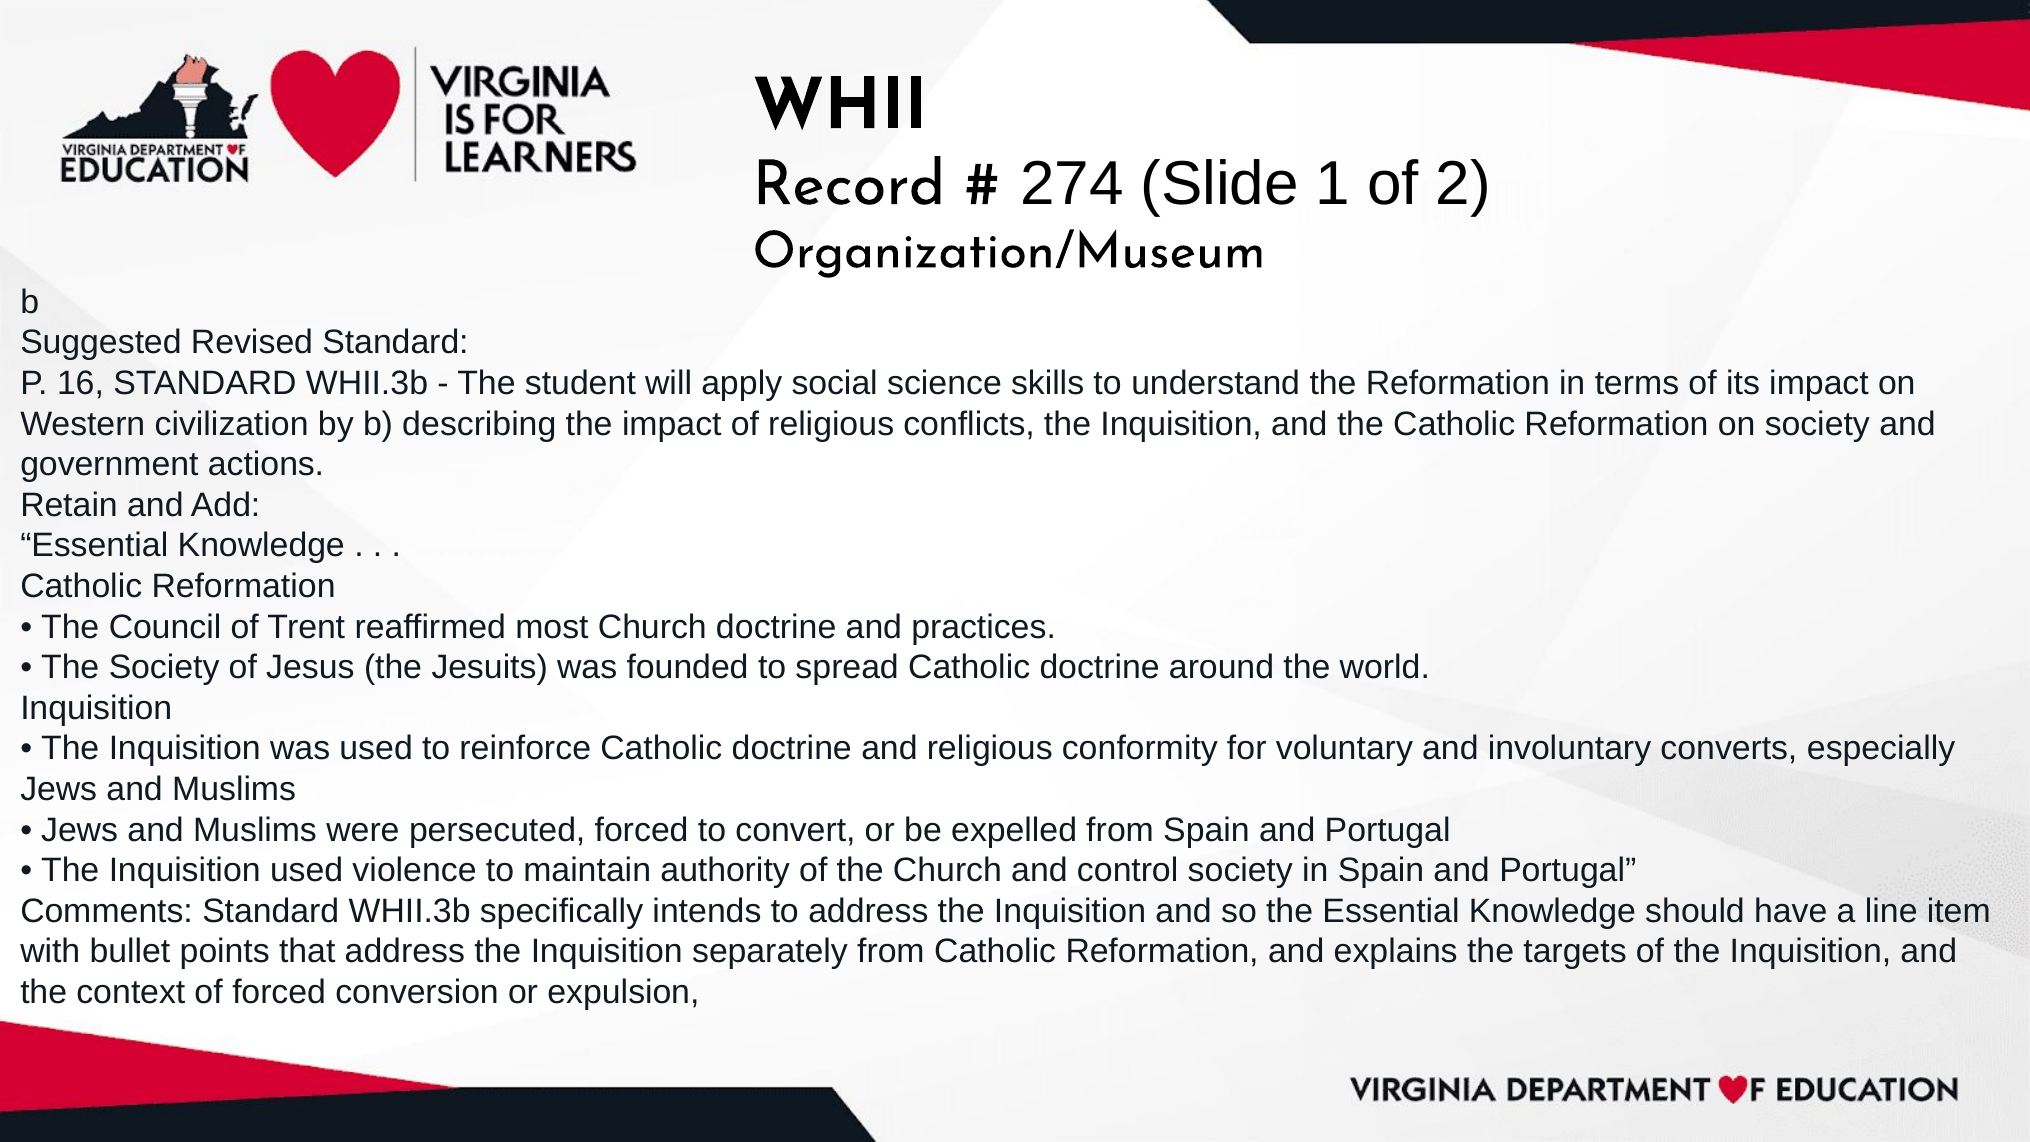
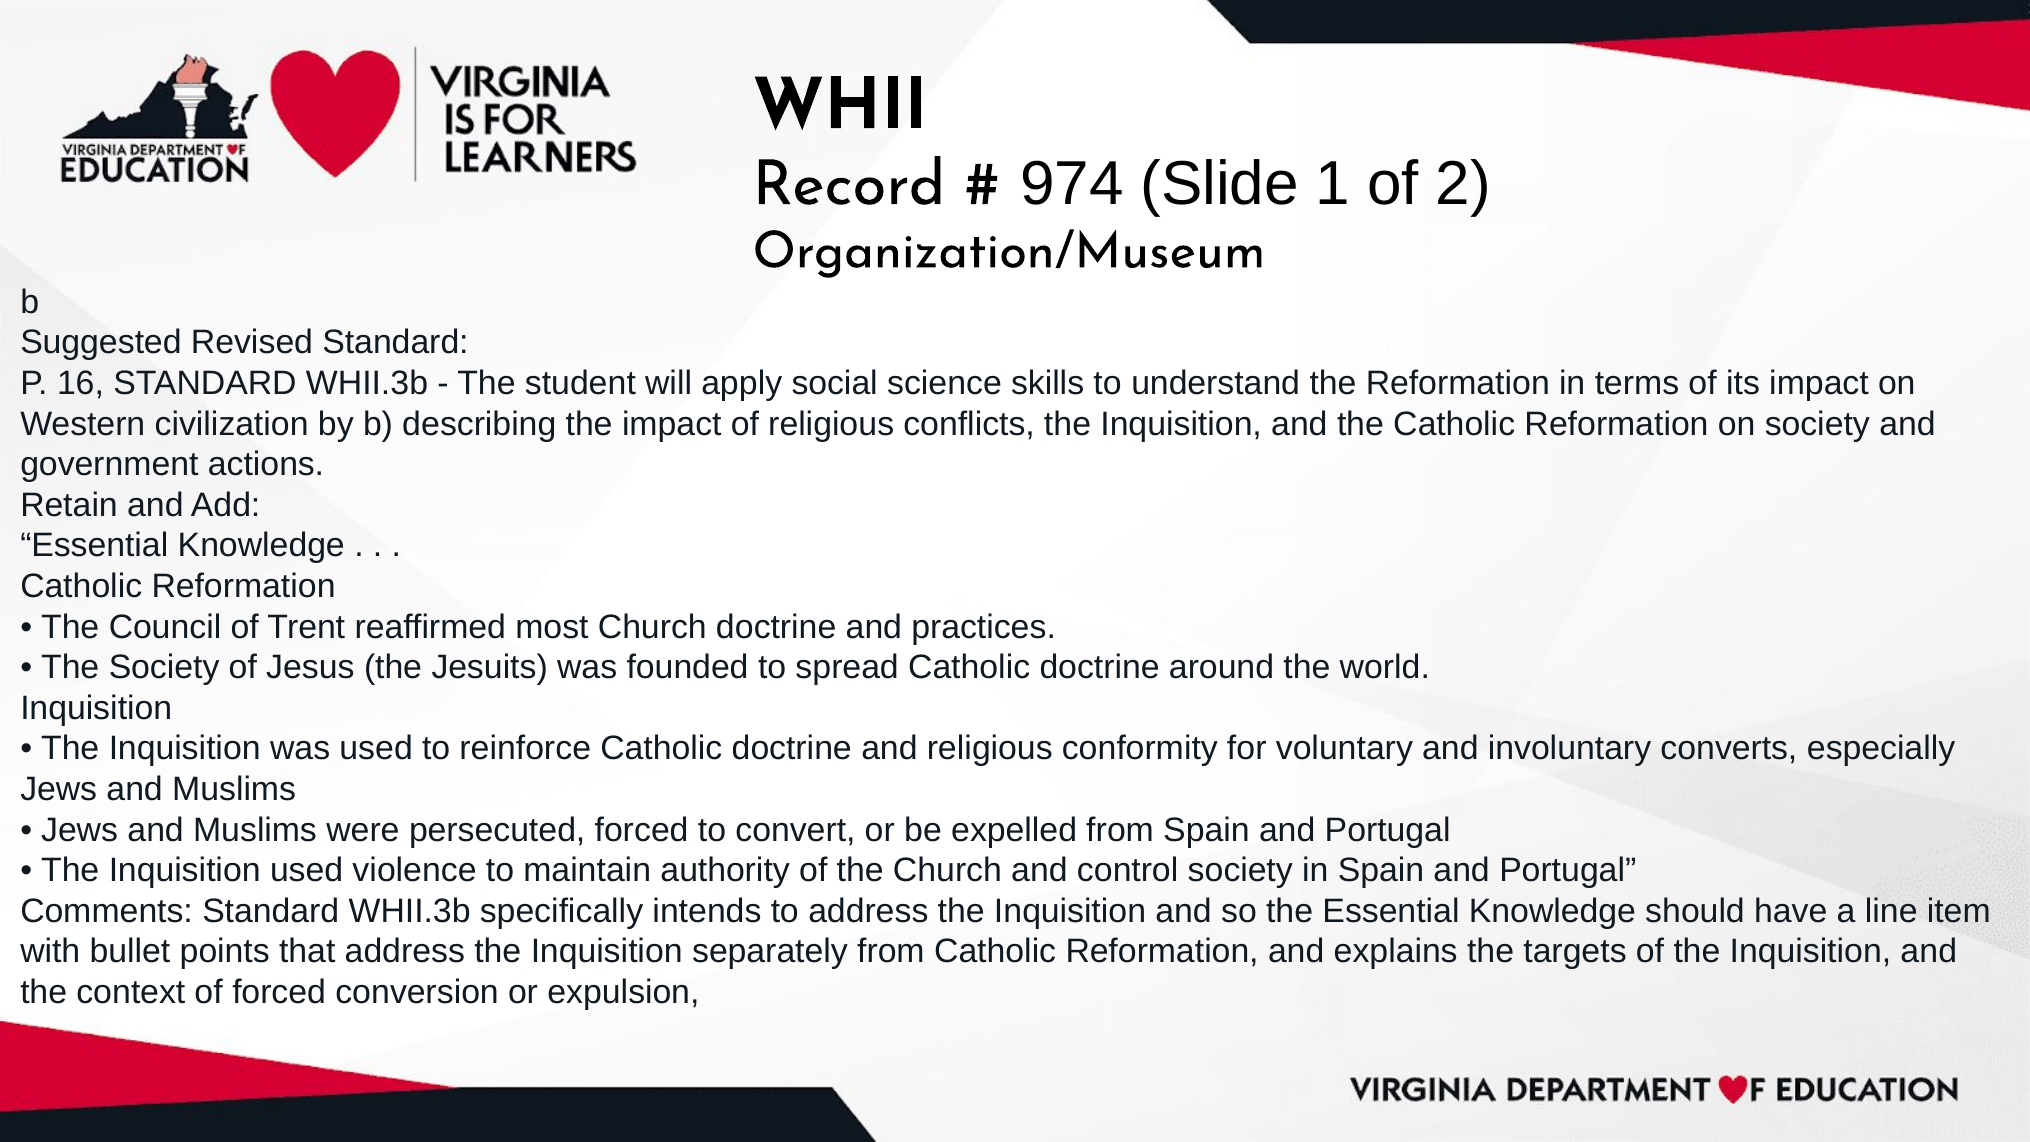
274: 274 -> 974 (1072, 184)
